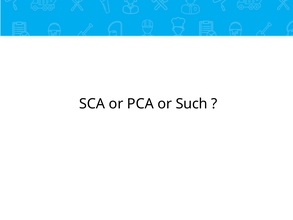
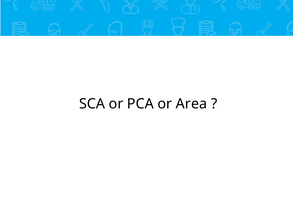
Such: Such -> Area (191, 104)
